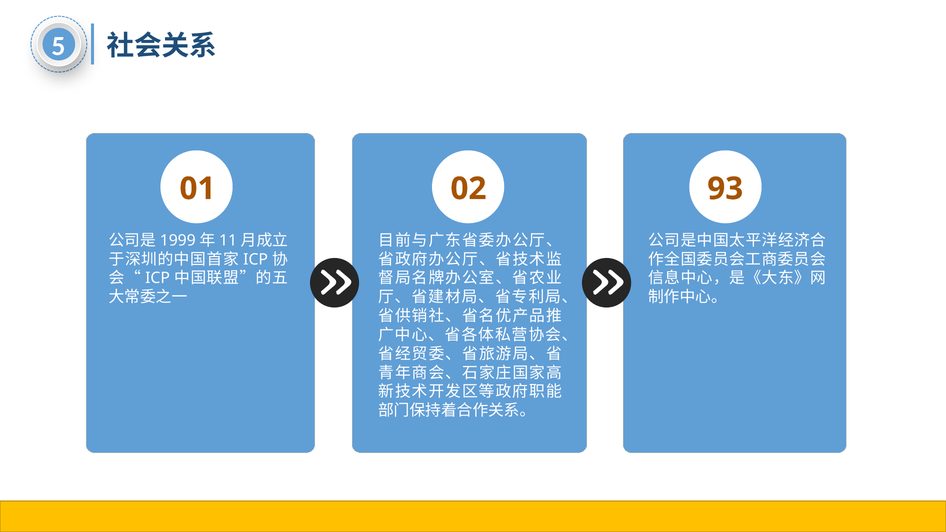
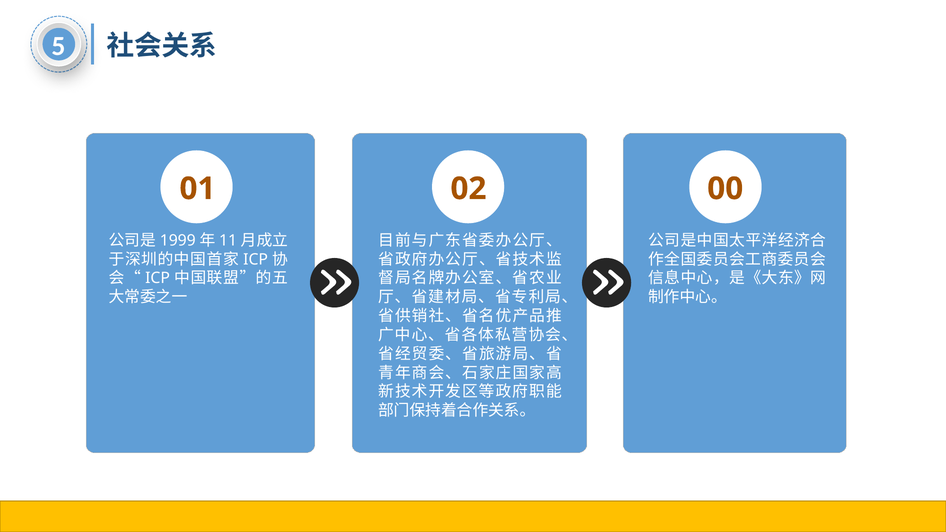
93: 93 -> 00 (725, 189)
